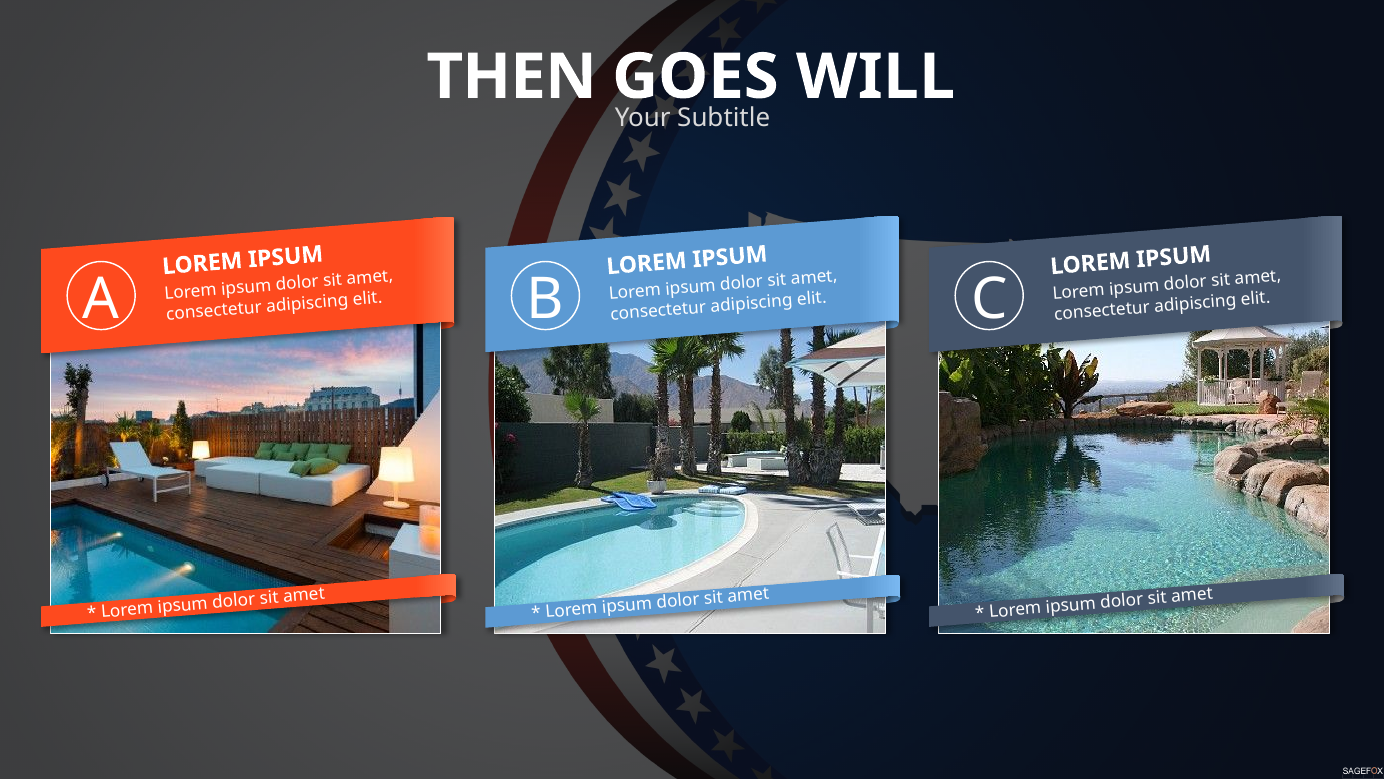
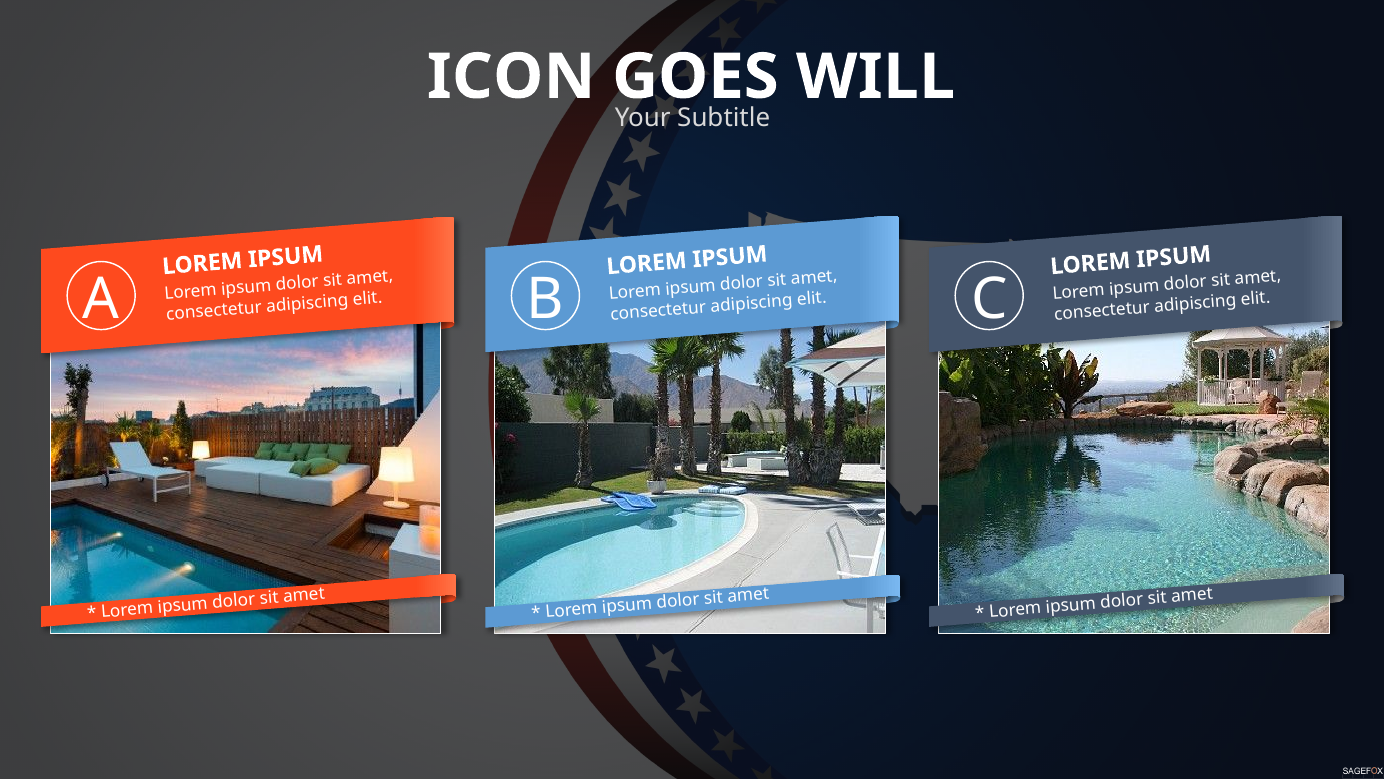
THEN: THEN -> ICON (511, 77)
